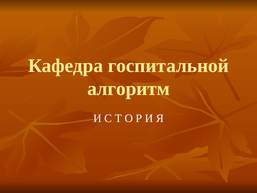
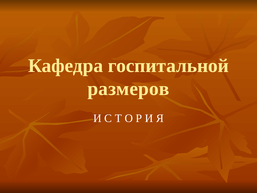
алгоритм: алгоритм -> размеров (128, 89)
